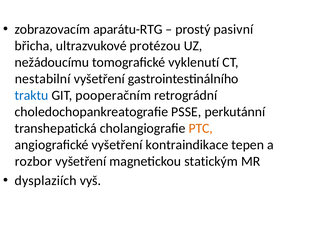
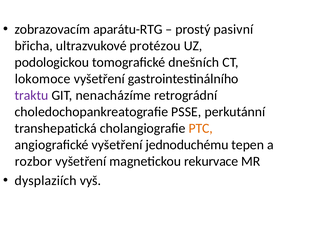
nežádoucímu: nežádoucímu -> podologickou (52, 62)
vyklenutí: vyklenutí -> dnešních (194, 62)
nestabilní: nestabilní -> lokomoce (43, 79)
traktu colour: blue -> purple (32, 95)
pooperačním: pooperačním -> nenacházíme (113, 95)
kontraindikace: kontraindikace -> jednoduchému (187, 145)
statickým: statickým -> rekurvace (211, 161)
